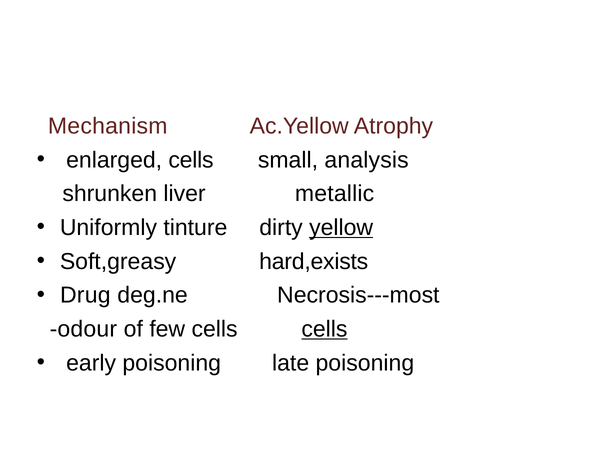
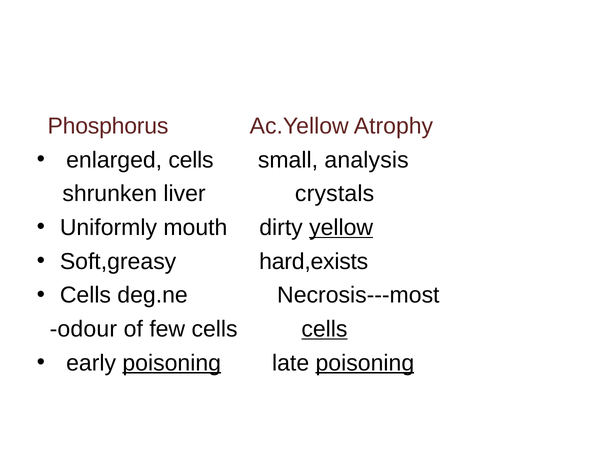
Mechanism: Mechanism -> Phosphorus (108, 126)
metallic: metallic -> crystals (335, 194)
tinture: tinture -> mouth (195, 227)
Drug: Drug -> Cells (85, 295)
poisoning underline: none -> present (172, 363)
poisoning underline: none -> present (365, 363)
